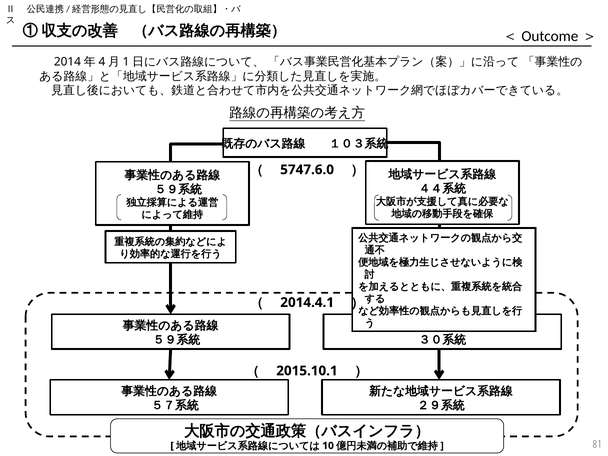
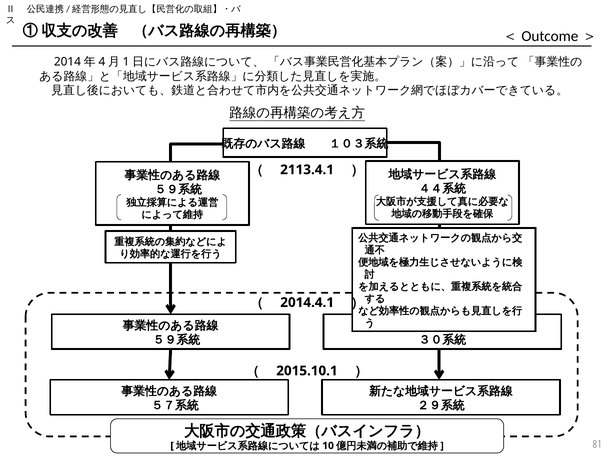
5747.6.0: 5747.6.0 -> 2113.4.1 (307, 170)
